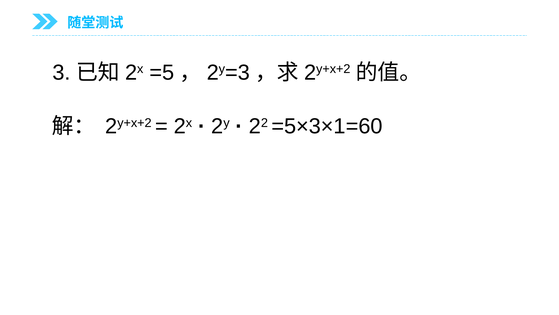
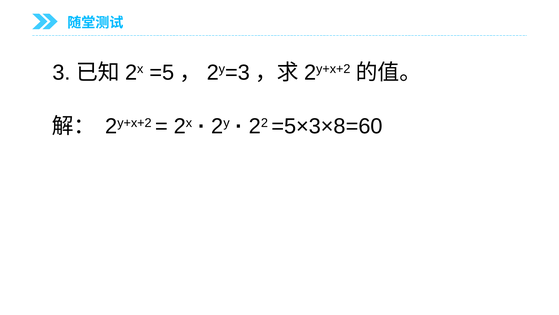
=5×3×1=60: =5×3×1=60 -> =5×3×8=60 (327, 126)
